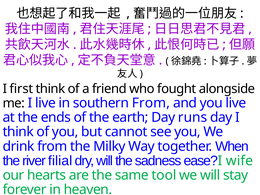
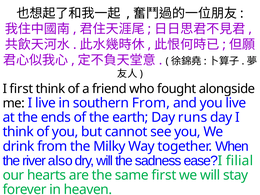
filial: filial -> also (60, 161)
wife: wife -> filial (240, 161)
same tool: tool -> first (164, 175)
